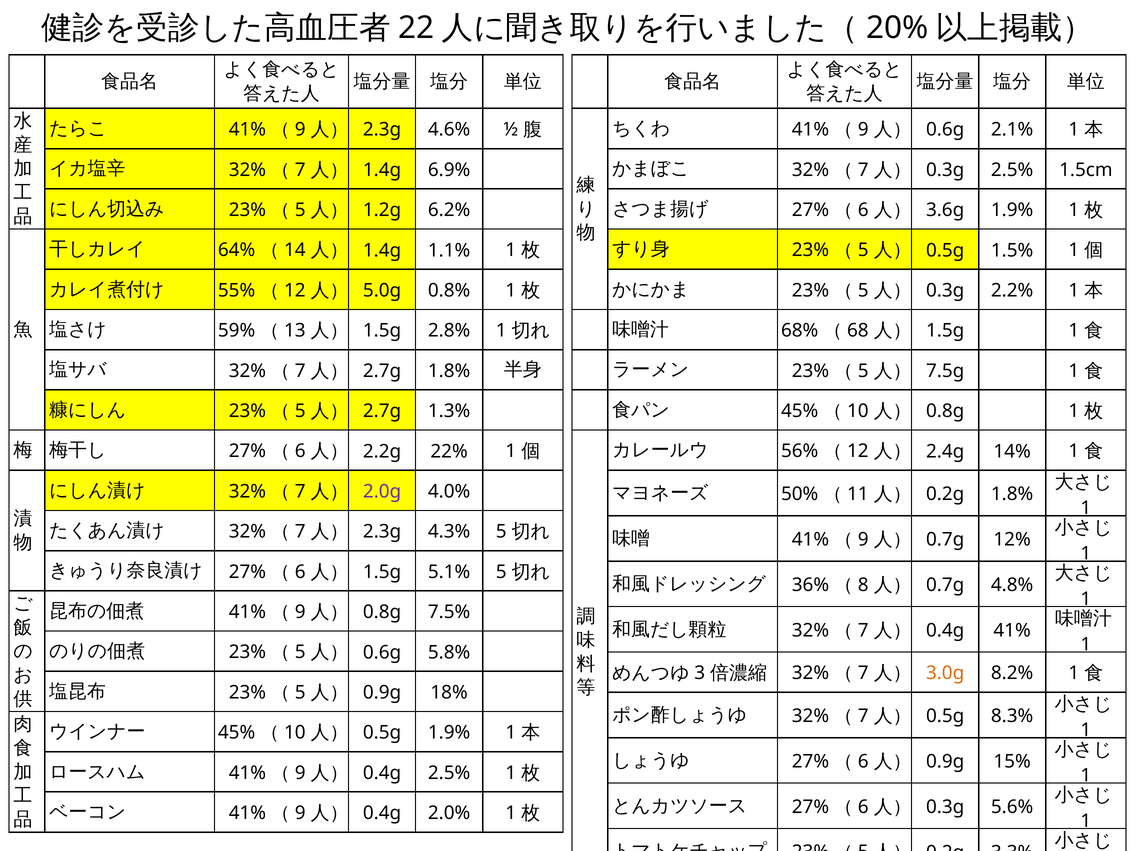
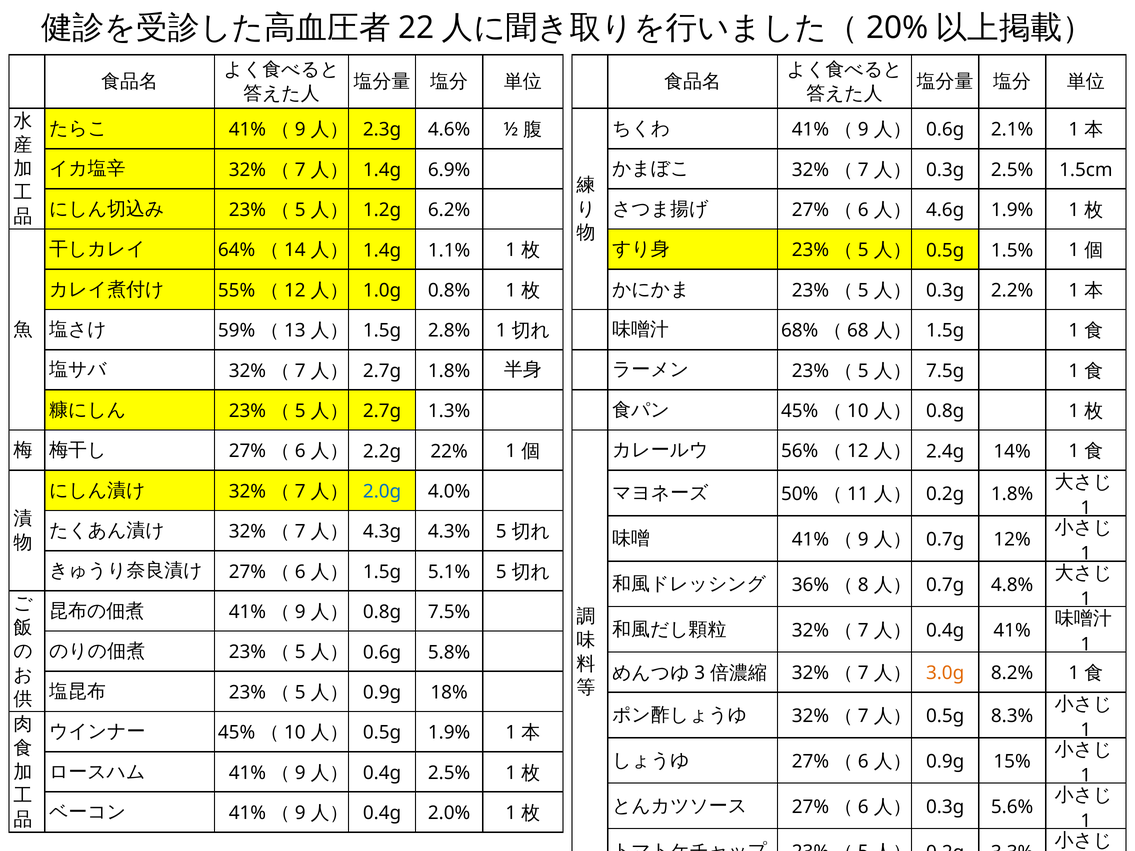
3.6g: 3.6g -> 4.6g (945, 210)
5.0g: 5.0g -> 1.0g (382, 291)
2.0g colour: purple -> blue (382, 492)
2.3g: 2.3g -> 4.3g (382, 532)
